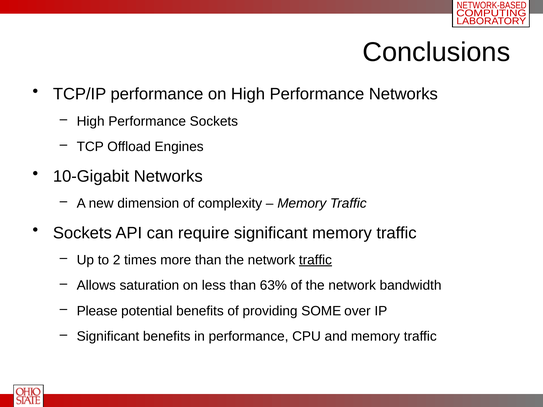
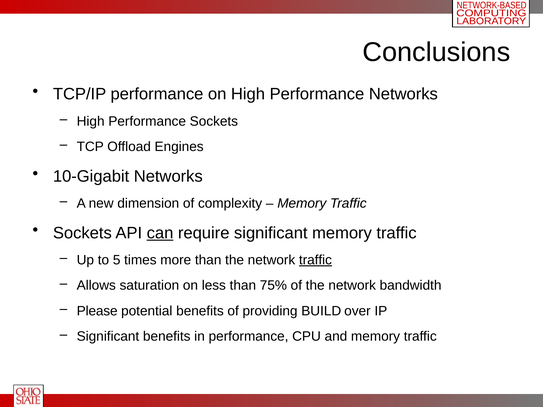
can underline: none -> present (160, 233)
2: 2 -> 5 (117, 260)
63%: 63% -> 75% (273, 286)
SOME: SOME -> BUILD (321, 311)
